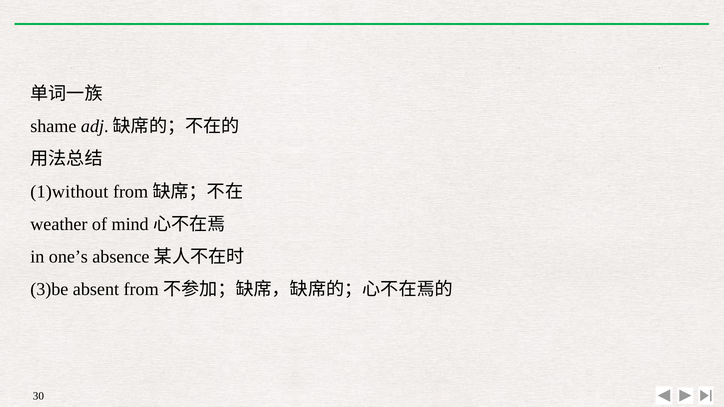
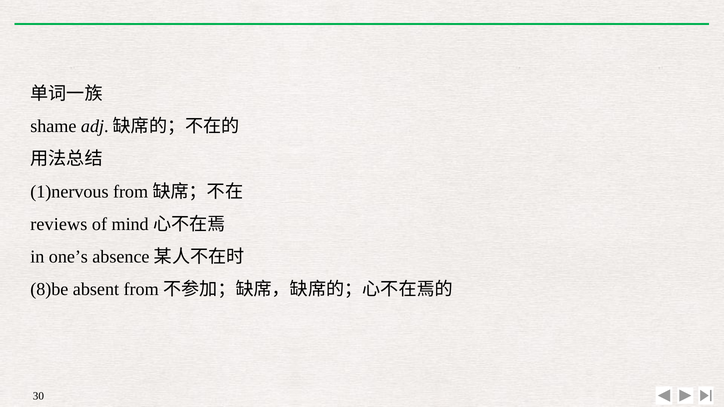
1)without: 1)without -> 1)nervous (69, 192)
weather: weather -> reviews (59, 224)
3)be: 3)be -> 8)be (49, 289)
